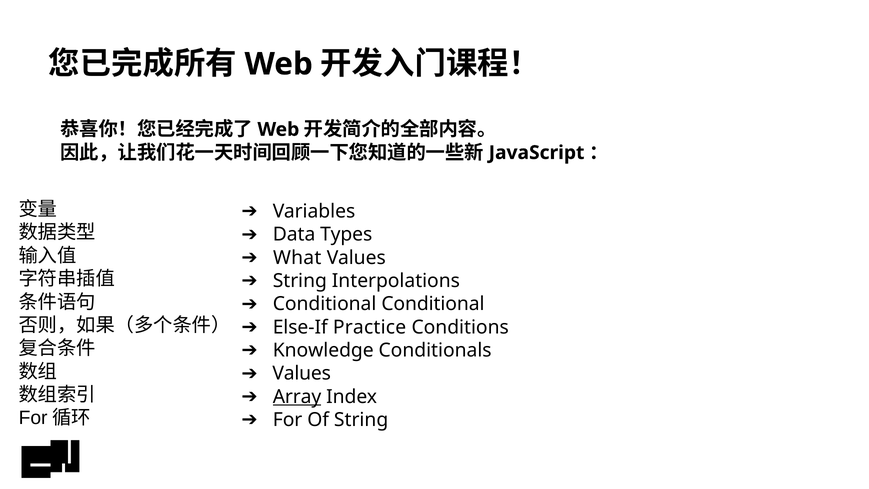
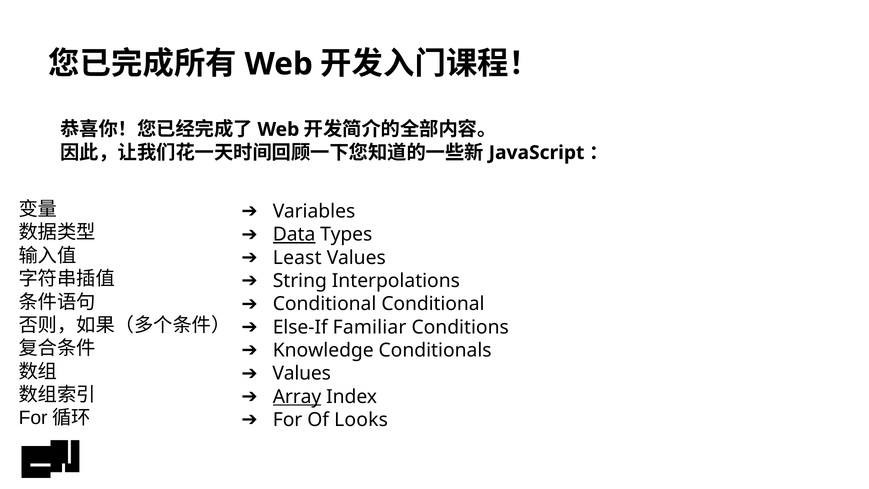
Data underline: none -> present (294, 234)
What: What -> Least (297, 258)
Practice: Practice -> Familiar (370, 327)
Of String: String -> Looks (361, 420)
